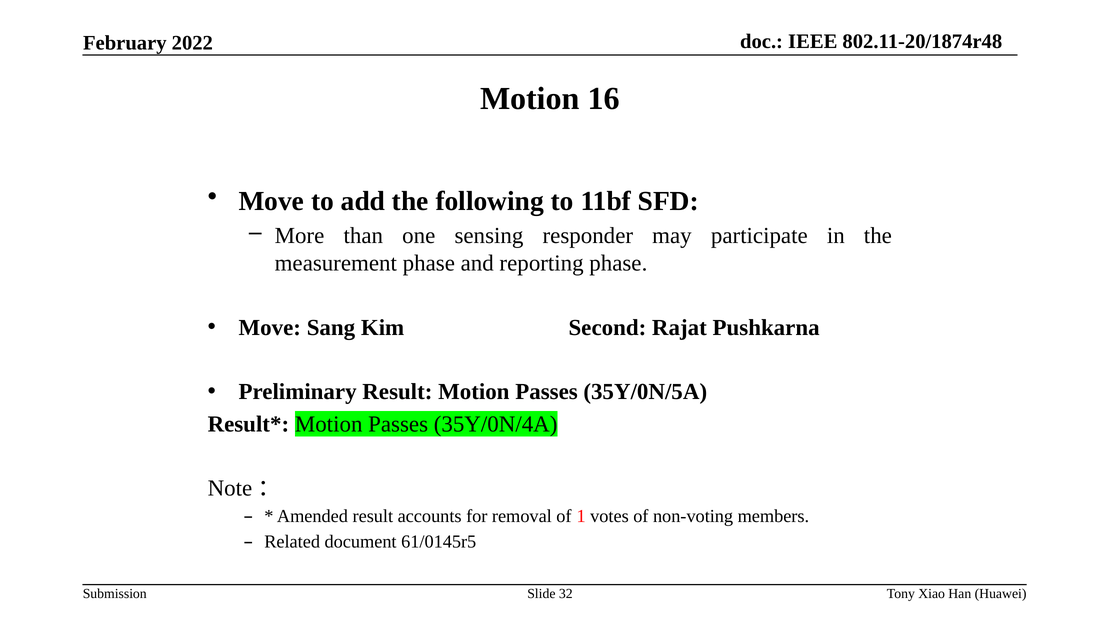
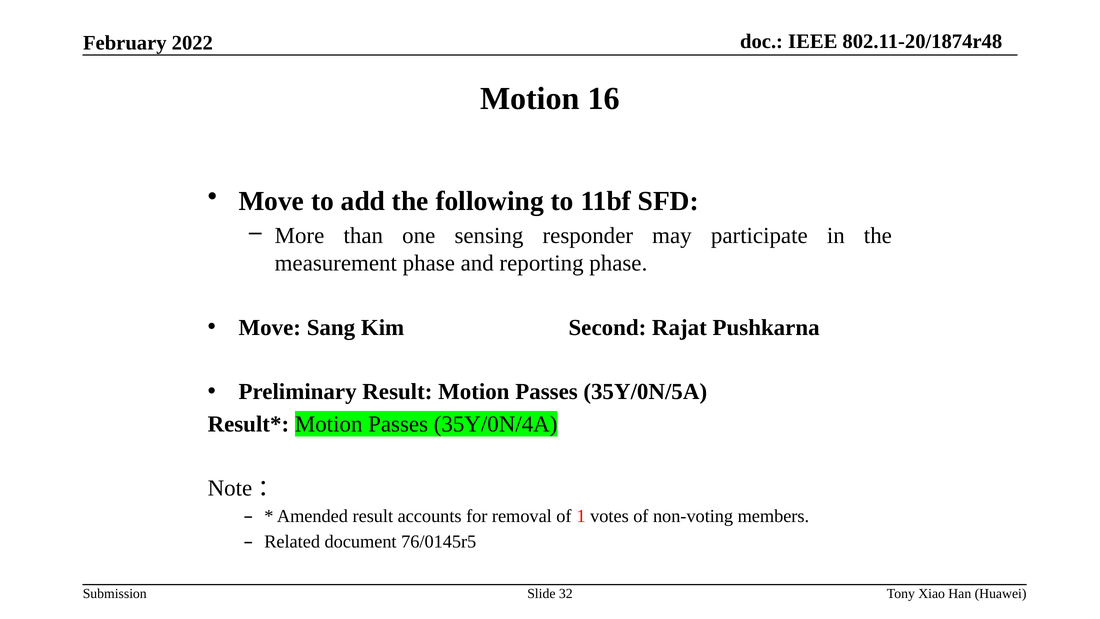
61/0145r5: 61/0145r5 -> 76/0145r5 (439, 542)
